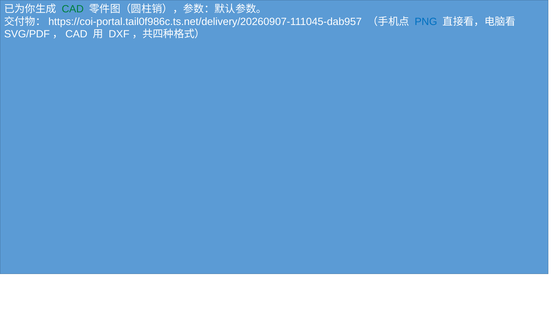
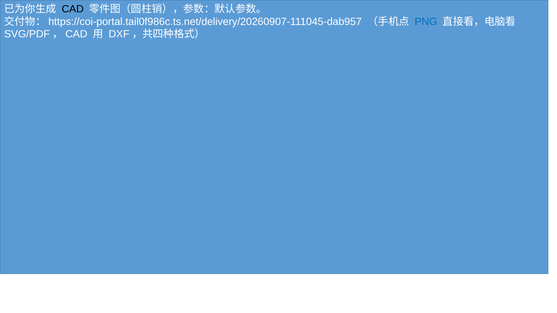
CAD colour: green -> black (73, 9)
